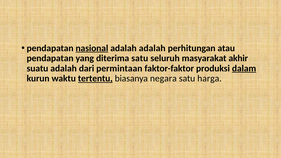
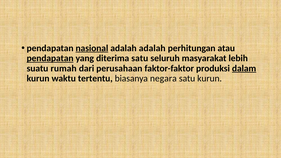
pendapatan underline: none -> present (50, 58)
akhir: akhir -> lebih (238, 58)
suatu adalah: adalah -> rumah (64, 68)
permintaan: permintaan -> perusahaan (119, 68)
tertentu underline: present -> none (95, 79)
satu harga: harga -> kurun (210, 79)
